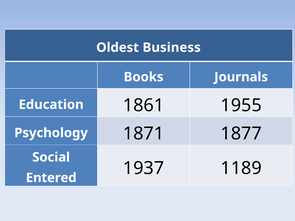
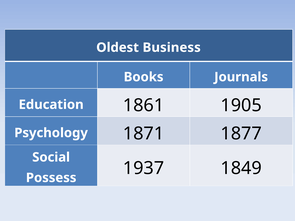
1955: 1955 -> 1905 (241, 105)
1189: 1189 -> 1849 (241, 168)
Entered: Entered -> Possess (51, 178)
